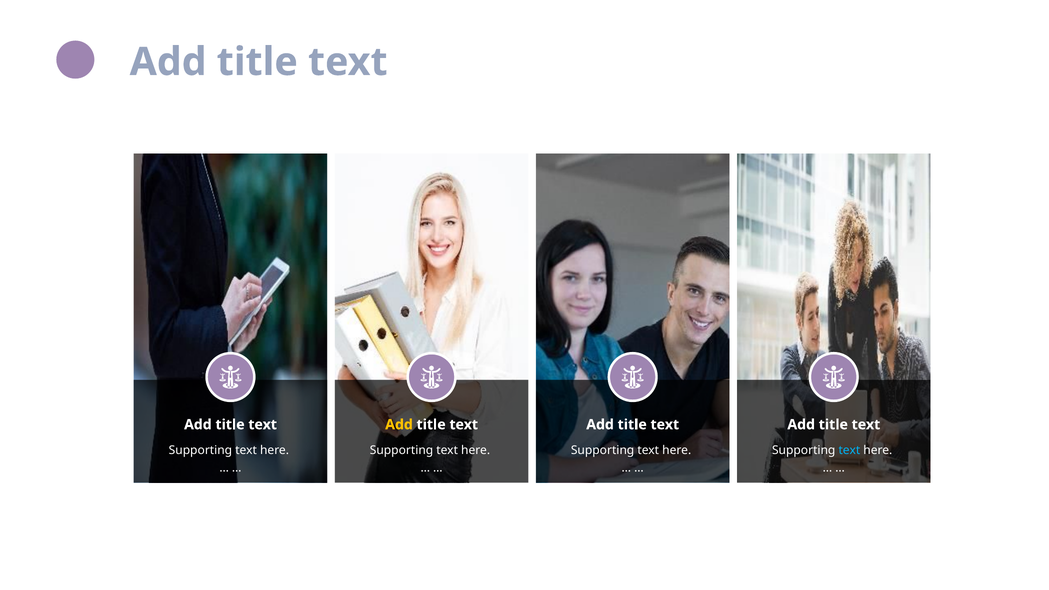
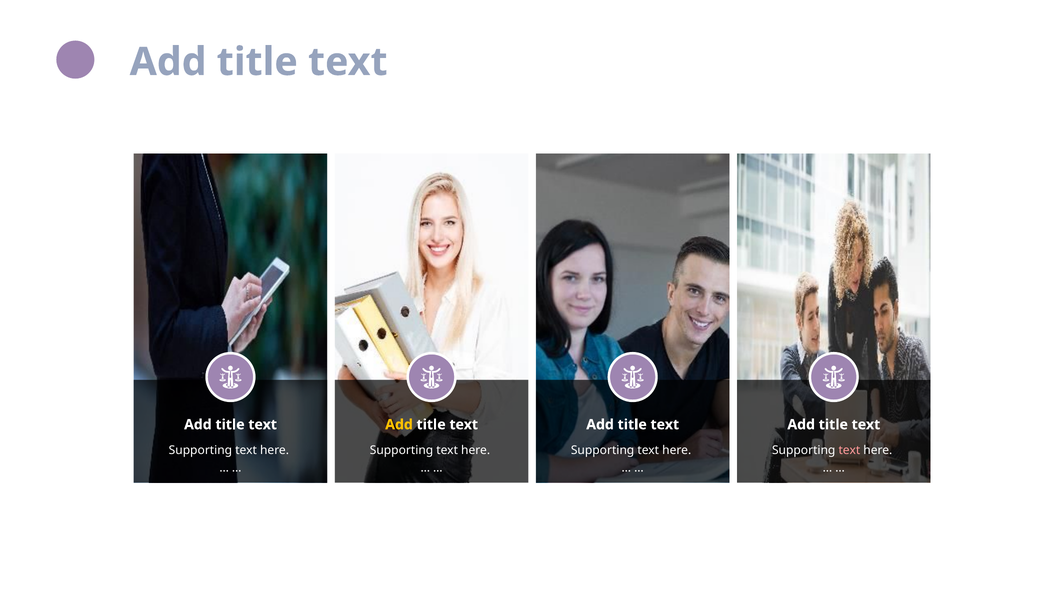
text colour: light blue -> pink (849, 450)
